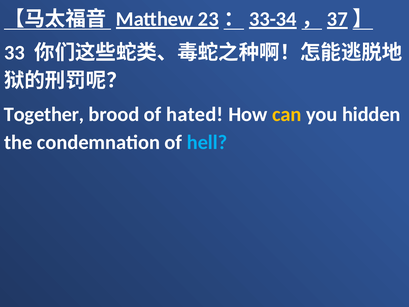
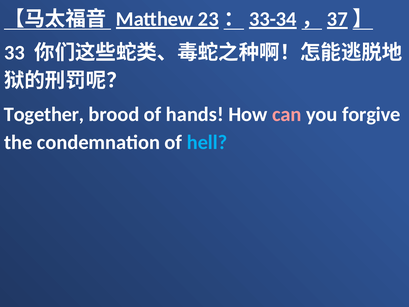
hated: hated -> hands (195, 114)
can colour: yellow -> pink (287, 114)
hidden: hidden -> forgive (371, 114)
